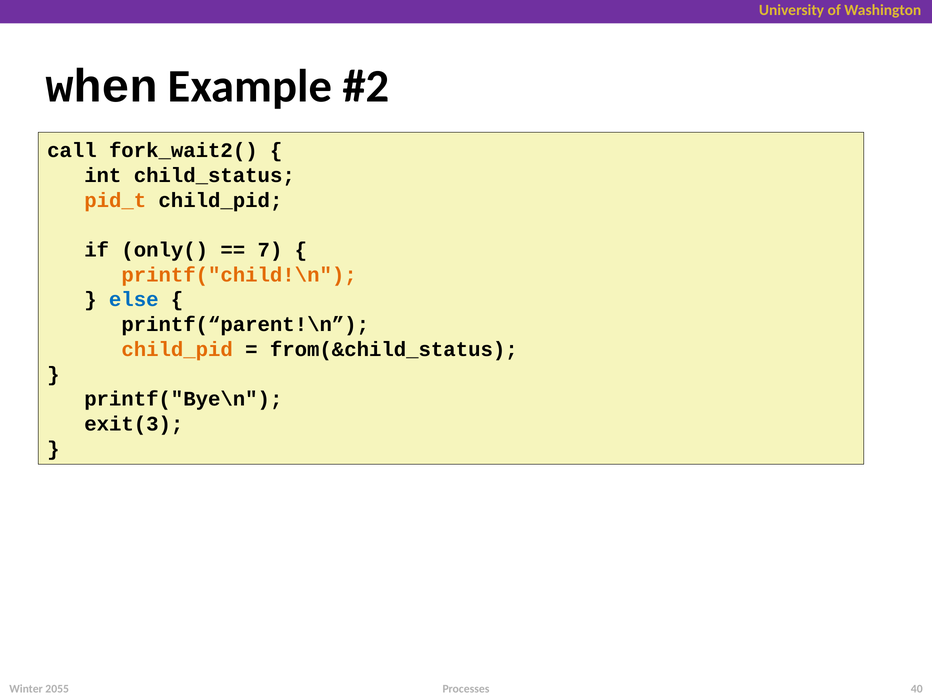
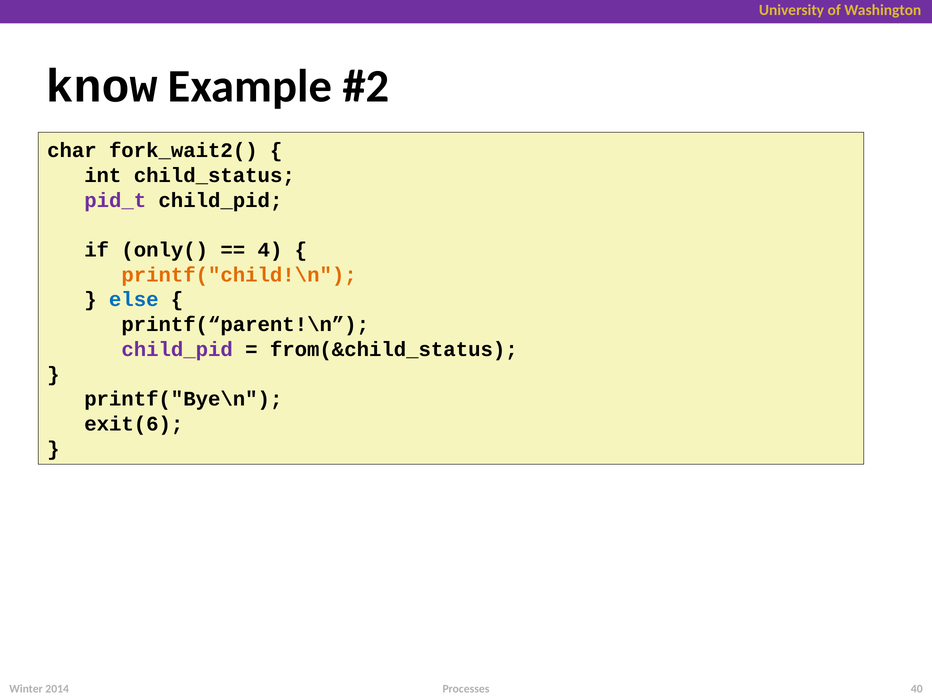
when: when -> know (102, 86)
call: call -> char (72, 151)
pid_t colour: orange -> purple (115, 200)
7: 7 -> 4 (270, 250)
child_pid colour: orange -> purple (177, 349)
exit(3: exit(3 -> exit(6 (134, 424)
2055: 2055 -> 2014 (57, 689)
